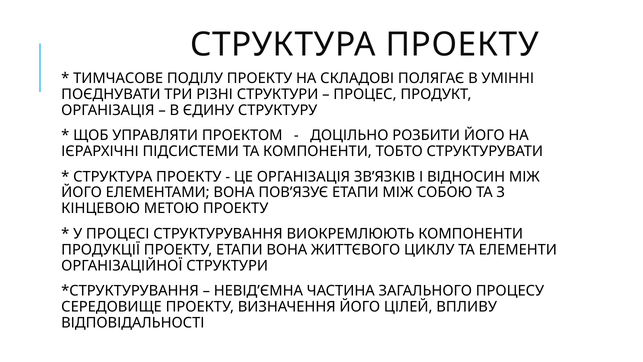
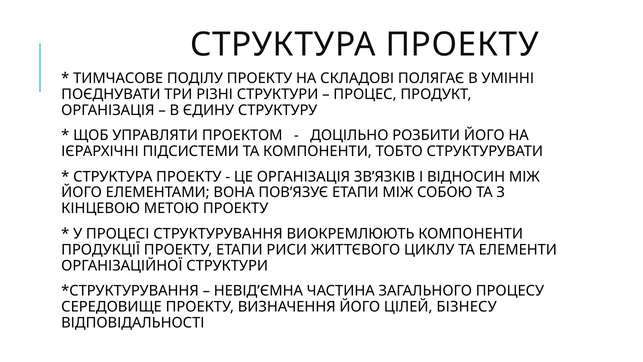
ЕТАПИ ВОНА: ВОНА -> РИСИ (287, 250)
ВПЛИВУ: ВПЛИВУ -> БІЗНЕСУ (467, 307)
